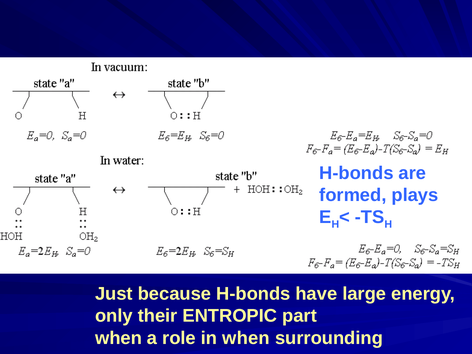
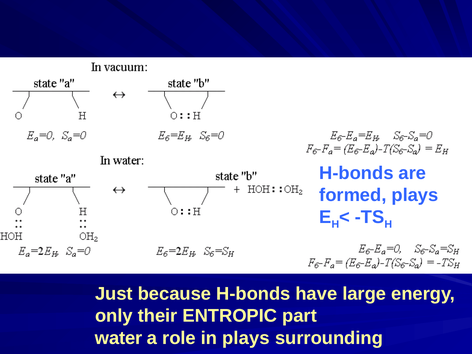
when: when -> water (119, 338)
in when: when -> plays (246, 338)
